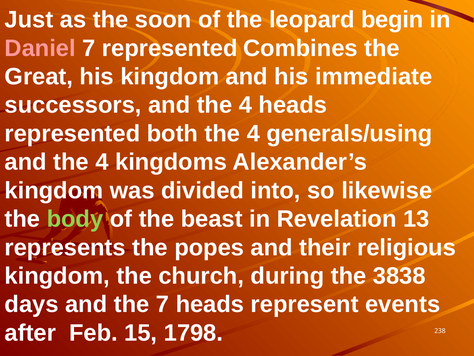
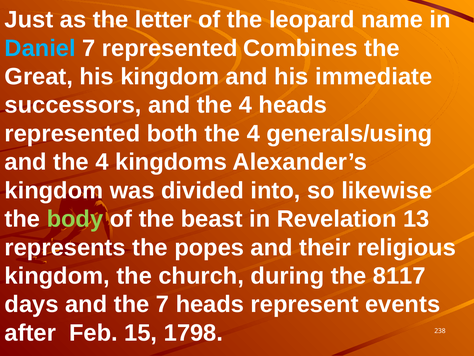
soon: soon -> letter (163, 20)
begin: begin -> name (392, 20)
Daniel colour: pink -> light blue (40, 48)
3838: 3838 -> 8117 (399, 276)
